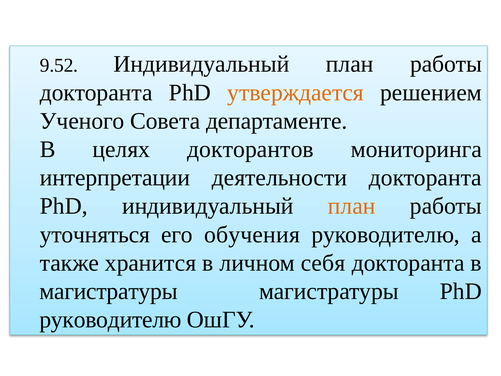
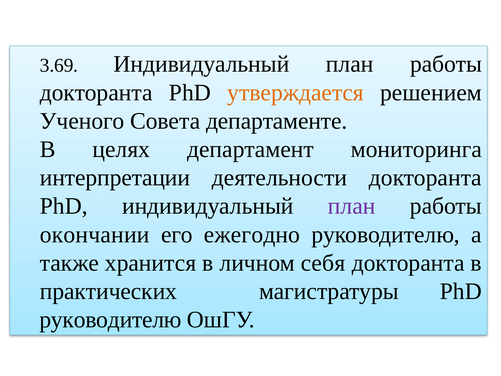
9.52: 9.52 -> 3.69 (59, 66)
докторантов: докторантов -> департамент (250, 149)
план colour: orange -> purple (352, 206)
уточняться: уточняться -> окончании (95, 234)
обучения: обучения -> ежегодно (252, 234)
магистратуры: магистратуры -> практических (108, 291)
